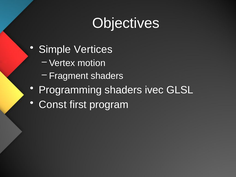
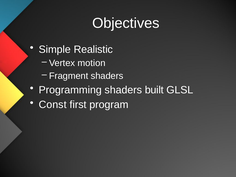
Vertices: Vertices -> Realistic (93, 50)
ivec: ivec -> built (154, 90)
